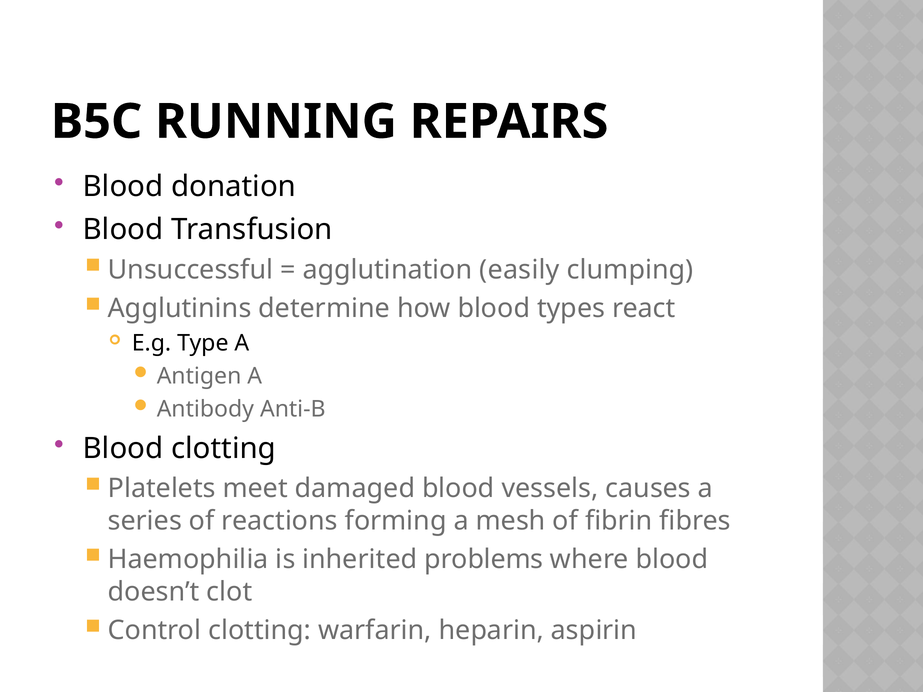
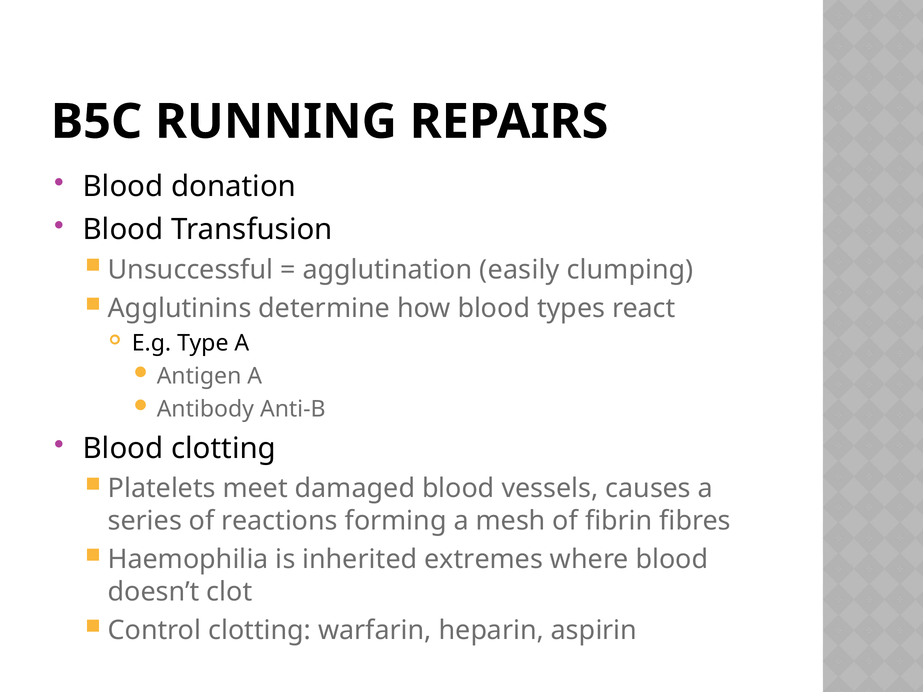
problems: problems -> extremes (484, 560)
